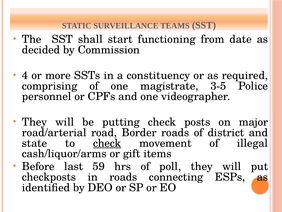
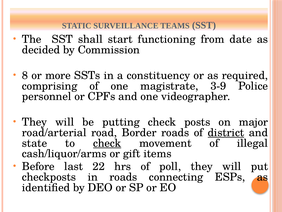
4: 4 -> 8 (25, 75)
3-5: 3-5 -> 3-9 (218, 86)
district underline: none -> present (226, 132)
59: 59 -> 22 (99, 166)
